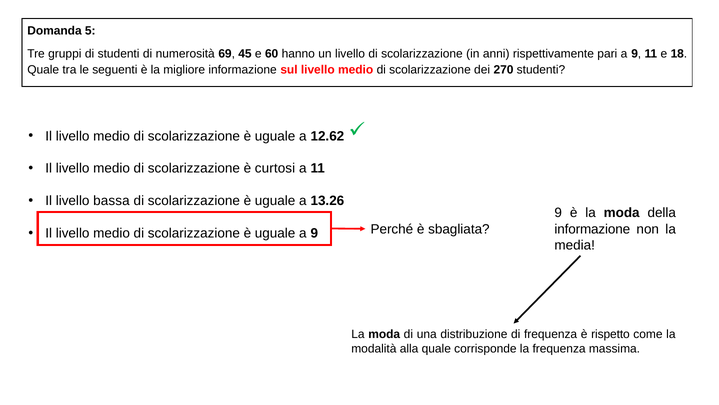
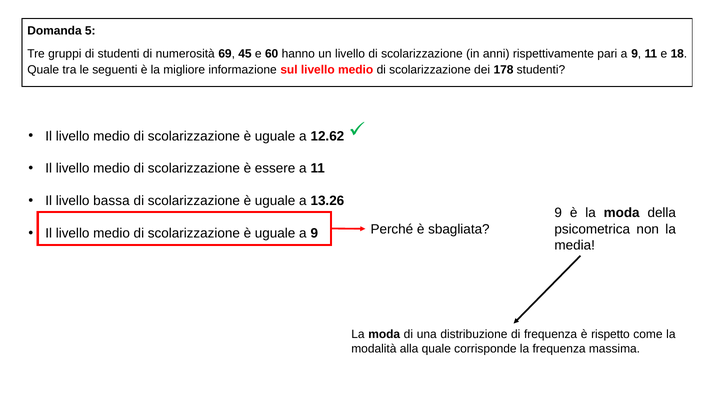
270: 270 -> 178 (504, 70)
curtosi: curtosi -> essere (275, 168)
informazione: informazione -> psicometrica (592, 229)
